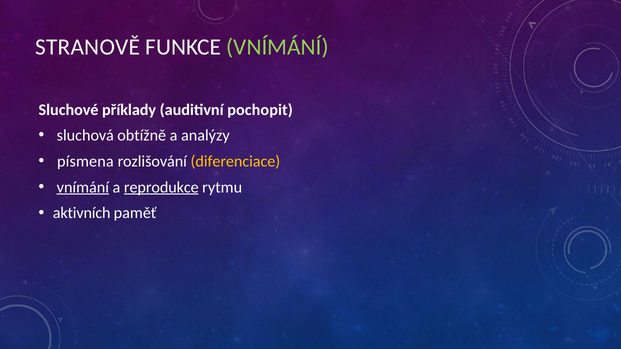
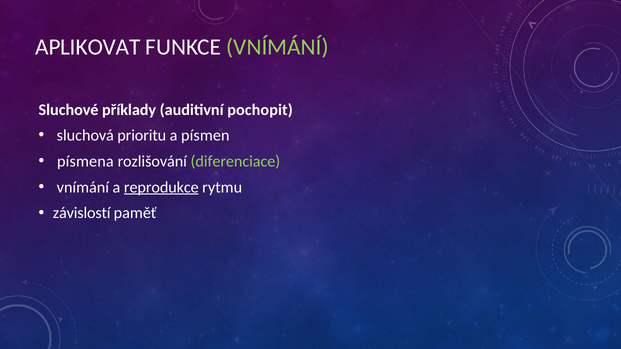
STRANOVĚ: STRANOVĚ -> APLIKOVAT (88, 47)
obtížně: obtížně -> prioritu (142, 136)
analýzy: analýzy -> písmen (205, 136)
diferenciace colour: yellow -> light green (235, 162)
vnímání underline: present -> none (83, 187)
aktivních: aktivních -> závislostí (82, 213)
